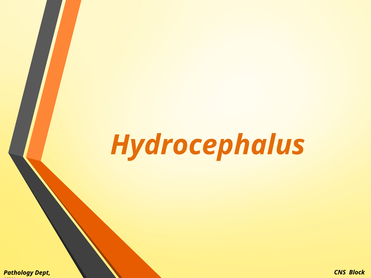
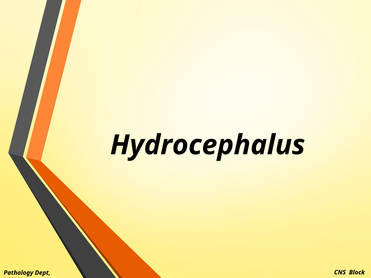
Hydrocephalus colour: orange -> black (208, 145)
